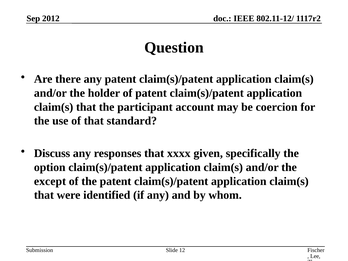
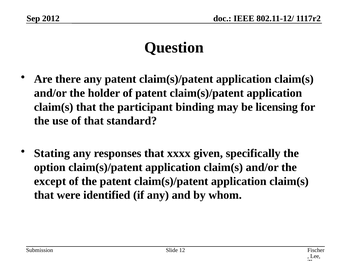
account: account -> binding (195, 107)
coercion: coercion -> licensing (277, 107)
Discuss: Discuss -> Stating (52, 153)
